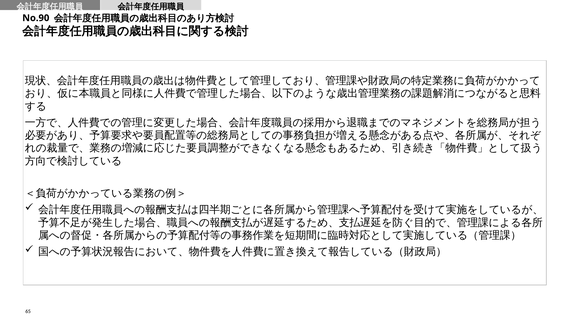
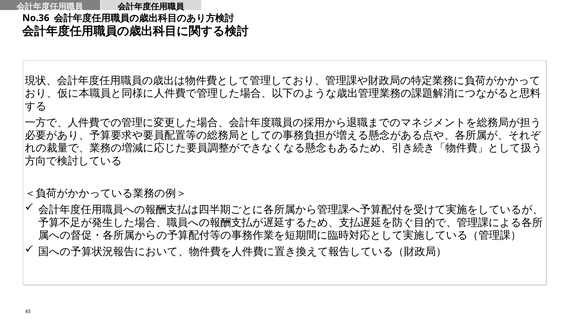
No.90: No.90 -> No.36 (36, 18)
